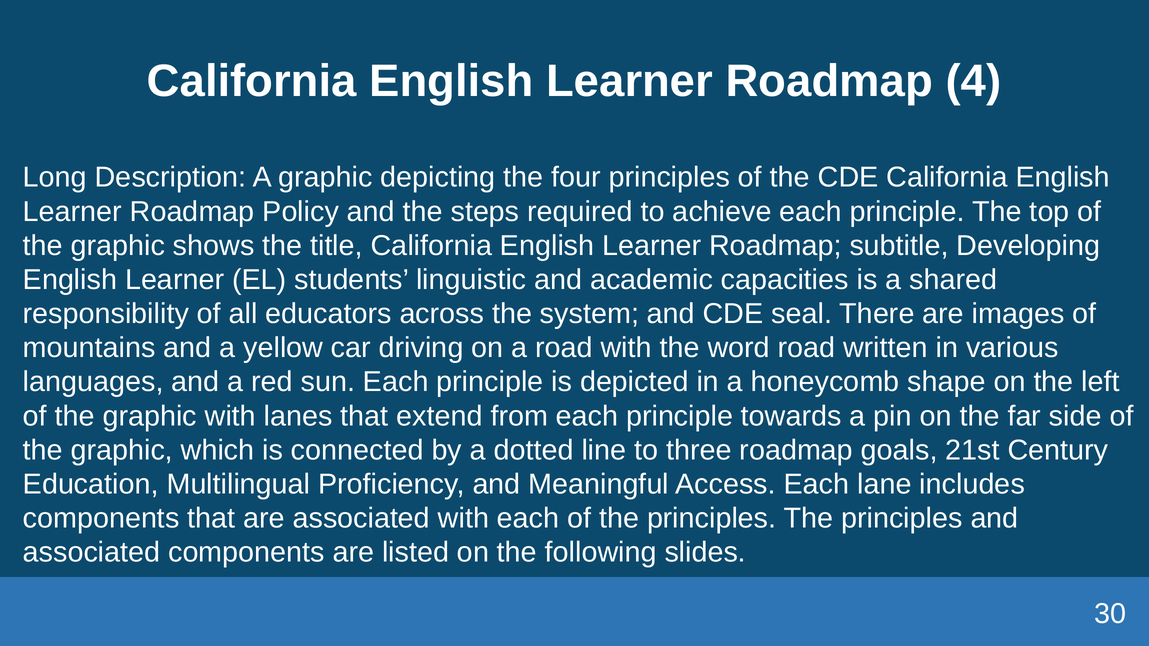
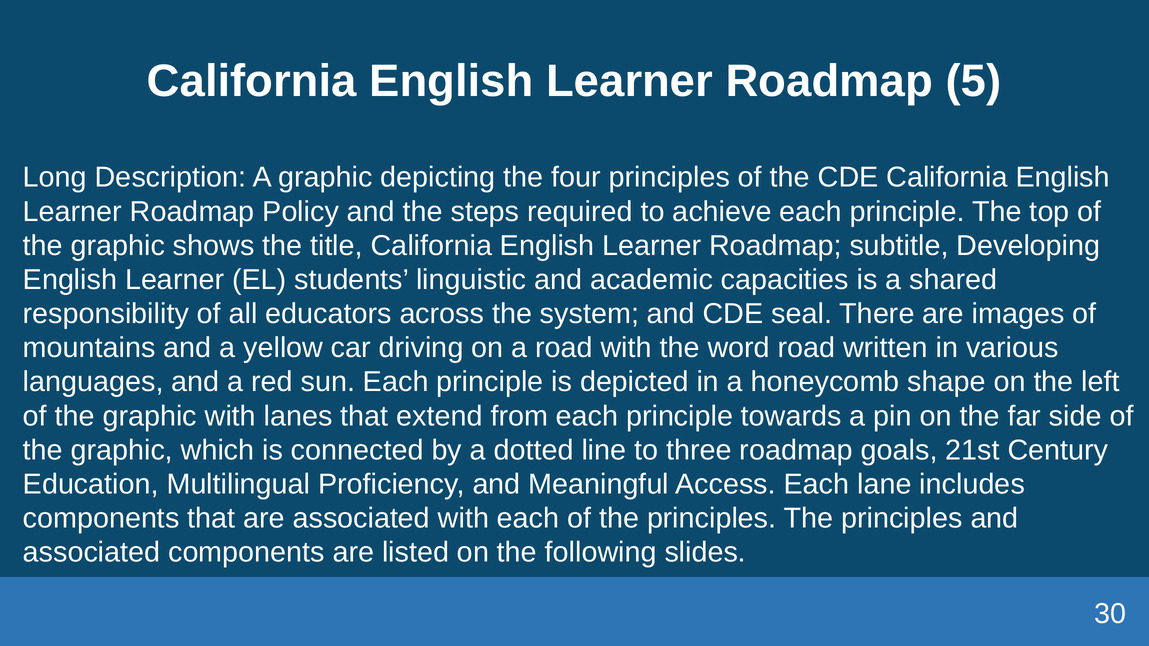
4: 4 -> 5 (973, 81)
